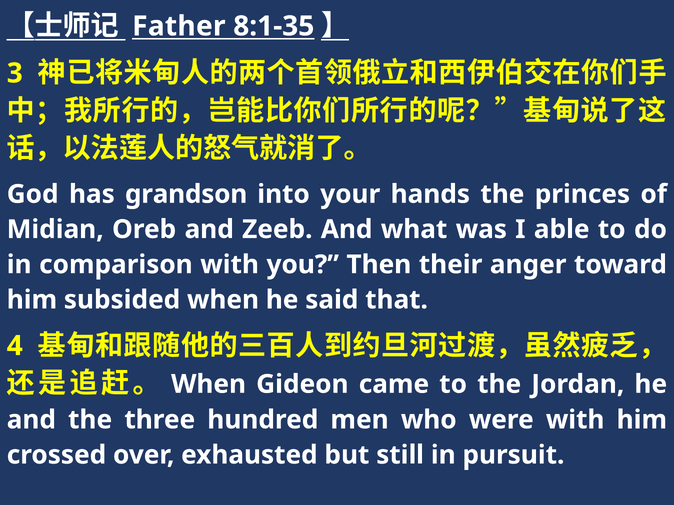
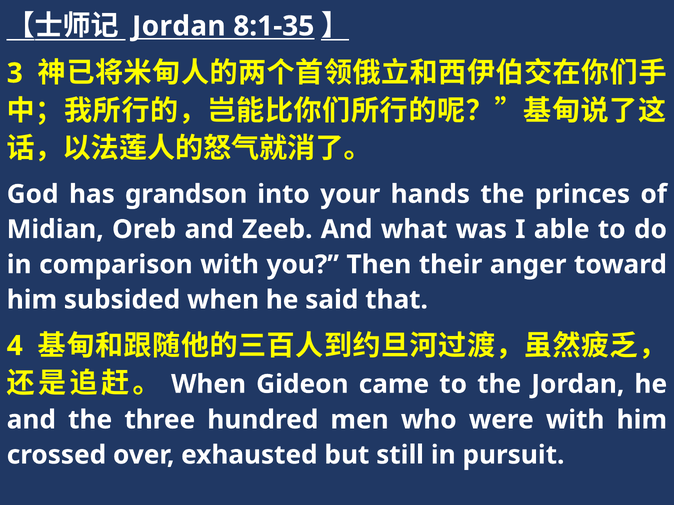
Father: Father -> Jordan (179, 26)
